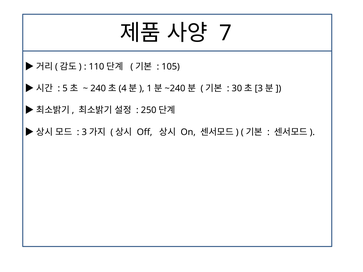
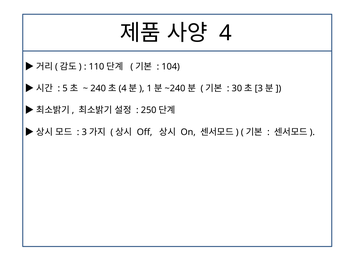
7: 7 -> 4 (226, 33)
105: 105 -> 104 (171, 67)
